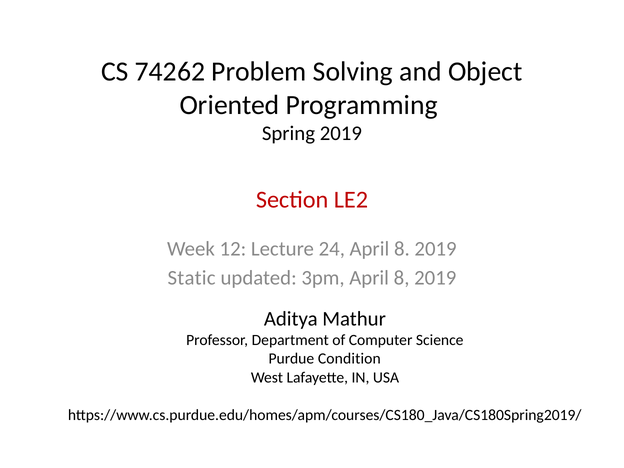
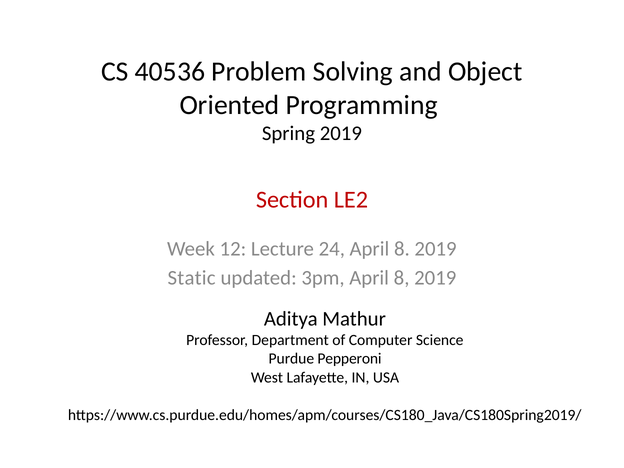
74262: 74262 -> 40536 (170, 72)
Condition: Condition -> Pepperoni (350, 359)
